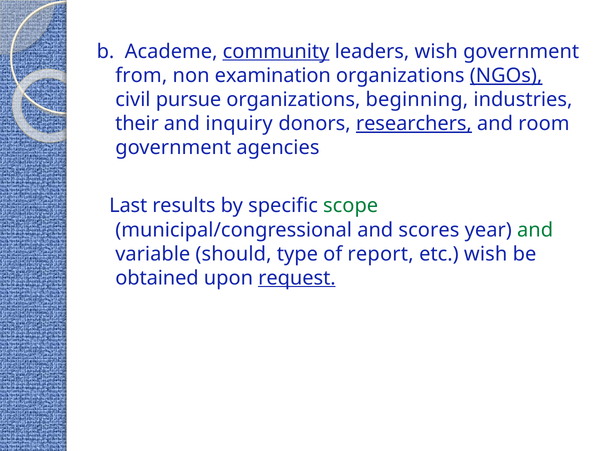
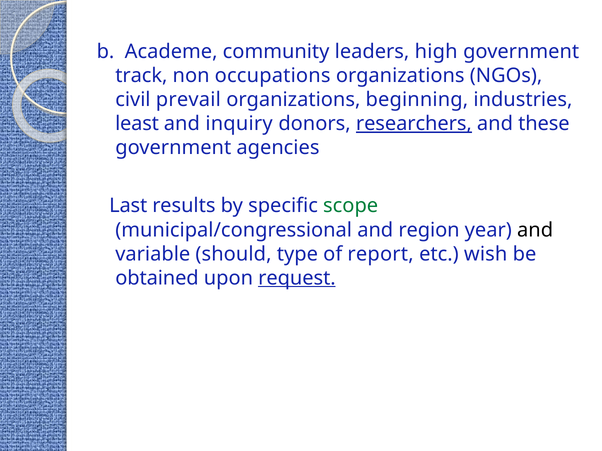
community underline: present -> none (276, 52)
leaders wish: wish -> high (436, 52)
from: from -> track (141, 76)
examination: examination -> occupations (273, 76)
NGOs underline: present -> none (506, 76)
pursue: pursue -> prevail (188, 100)
their: their -> least (137, 124)
room: room -> these (544, 124)
scores: scores -> region (429, 230)
and colour: green -> black (535, 230)
